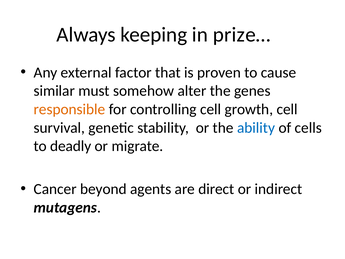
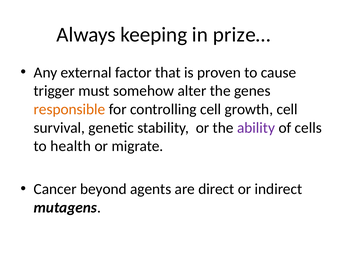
similar: similar -> trigger (54, 91)
ability colour: blue -> purple (256, 128)
deadly: deadly -> health (71, 146)
